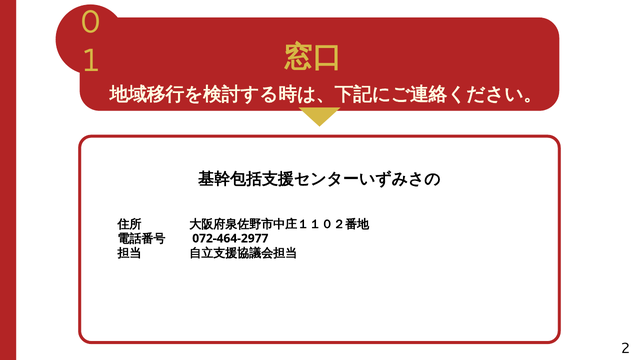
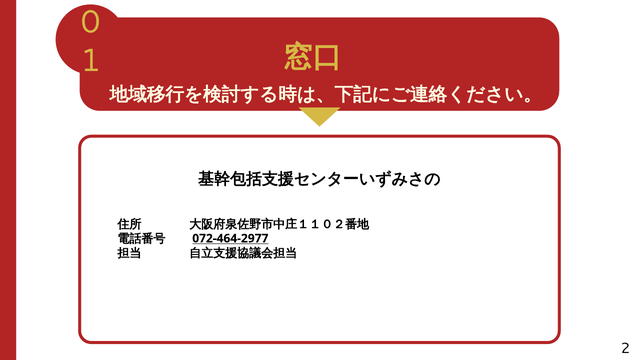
072-464-2977 underline: none -> present (230, 238)
